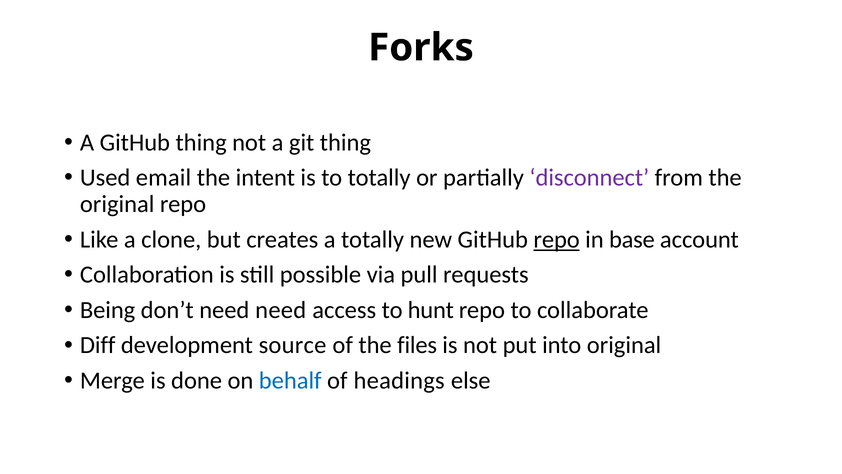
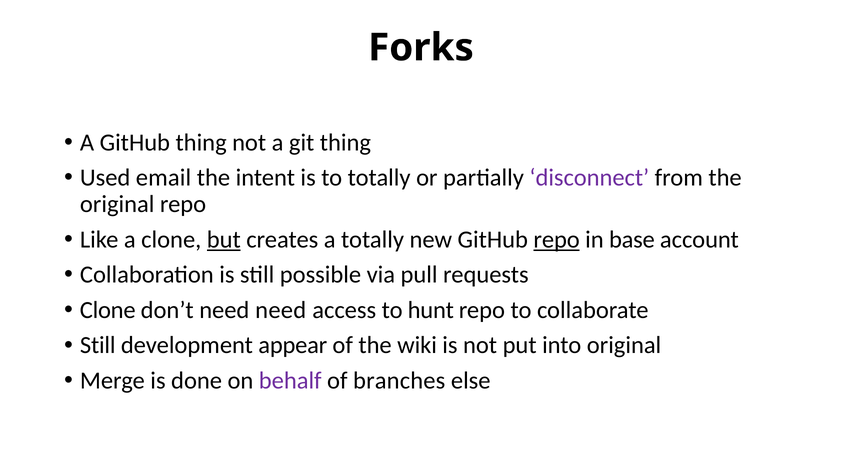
but underline: none -> present (224, 239)
Being: Being -> Clone (108, 310)
Diff: Diff -> Still (98, 345)
source: source -> appear (293, 345)
files: files -> wiki (417, 345)
behalf colour: blue -> purple (290, 380)
headings: headings -> branches (399, 380)
